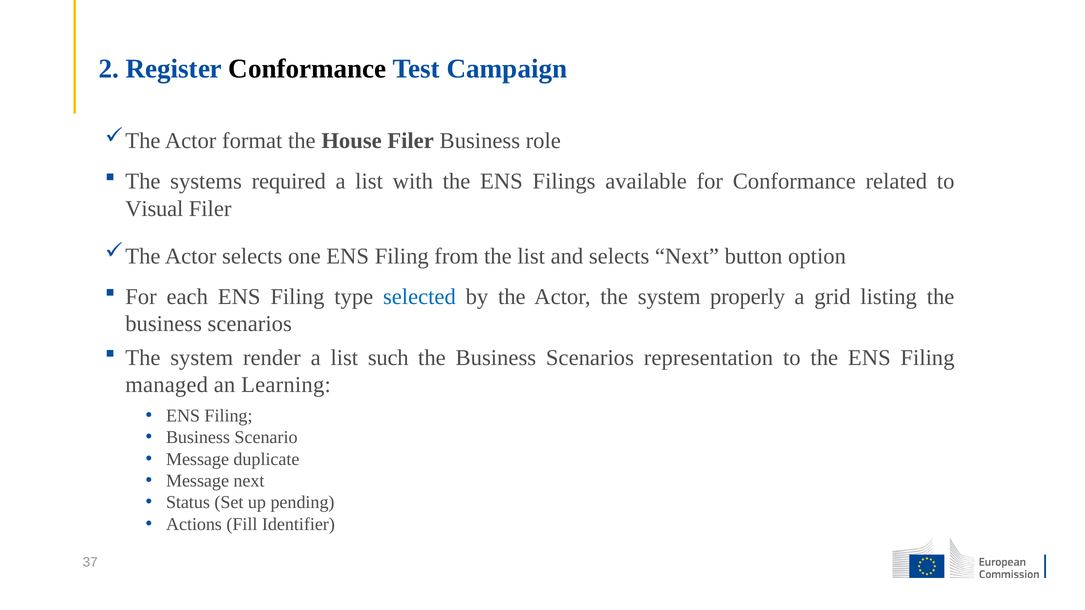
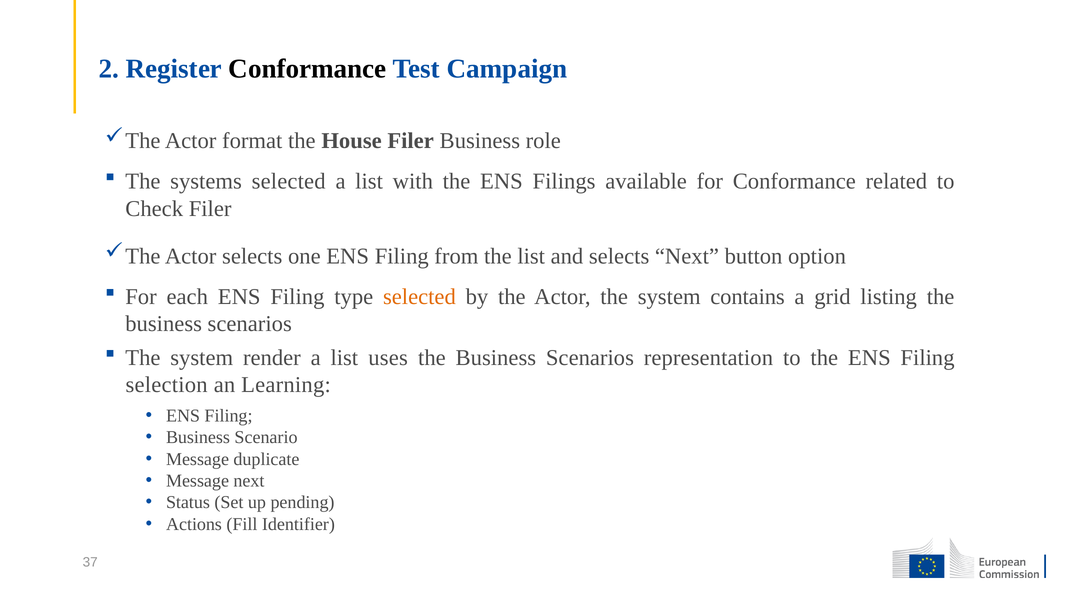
systems required: required -> selected (289, 182)
Visual: Visual -> Check (154, 209)
selected colour: blue -> orange (419, 297)
properly: properly -> contains (748, 297)
such: such -> uses (388, 358)
managed: managed -> selection (167, 385)
